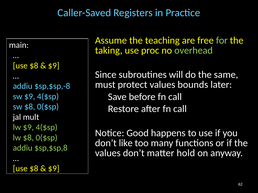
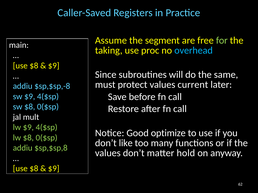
teaching: teaching -> segment (162, 40)
overhead colour: light green -> light blue (194, 51)
bounds: bounds -> current (193, 85)
happens: happens -> optimize (168, 133)
